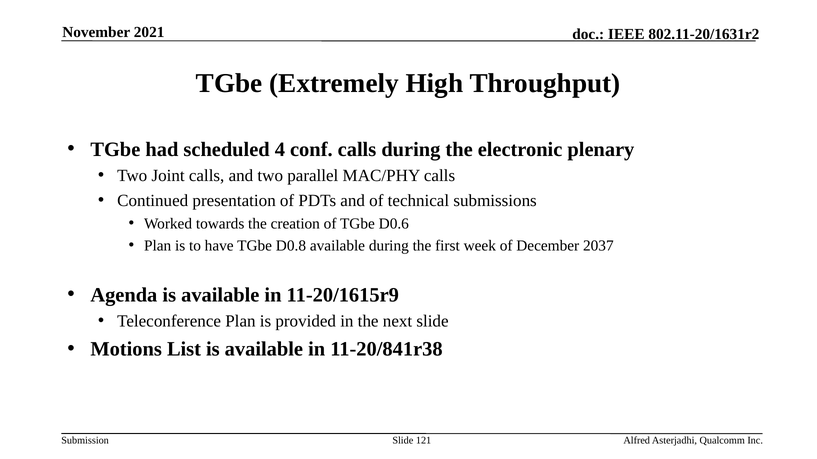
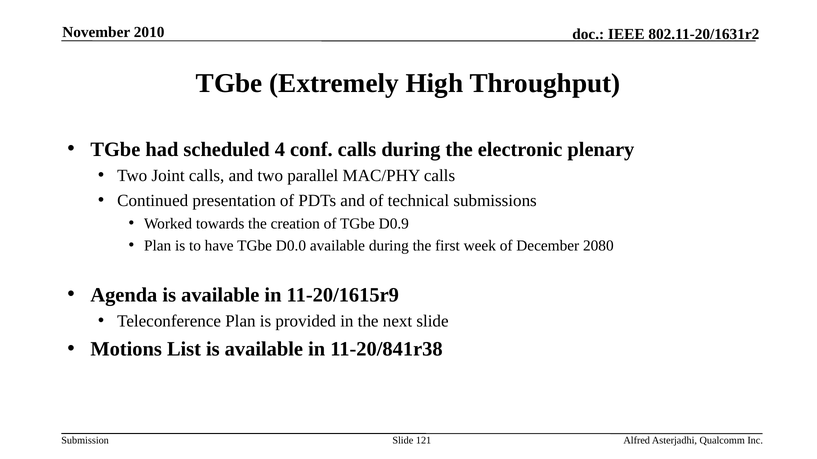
2021: 2021 -> 2010 (149, 32)
D0.6: D0.6 -> D0.9 (394, 224)
D0.8: D0.8 -> D0.0 (291, 246)
2037: 2037 -> 2080 (598, 246)
